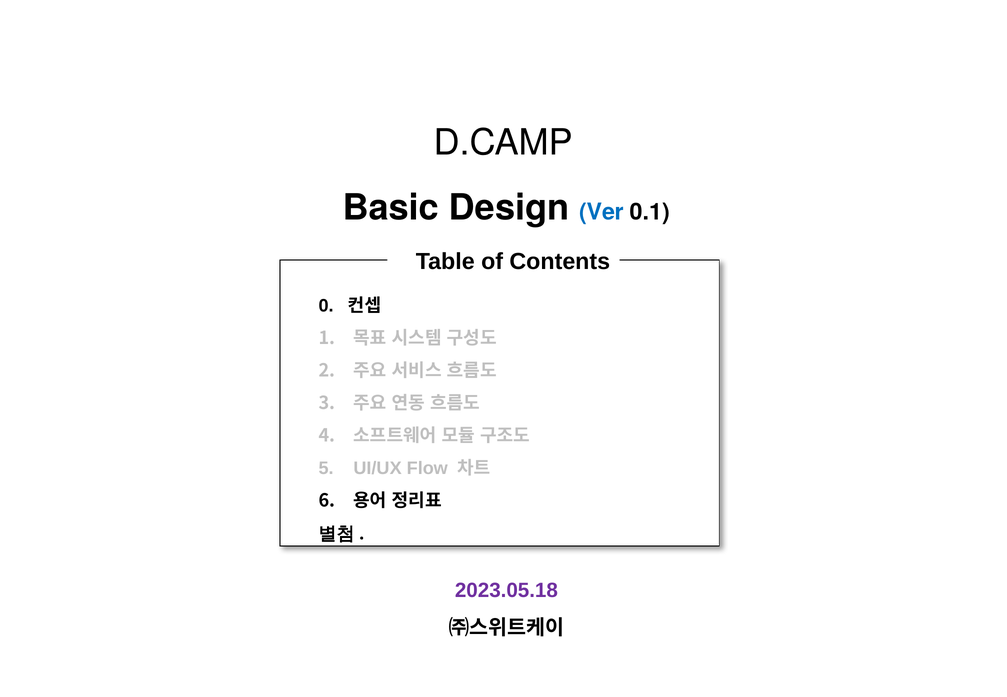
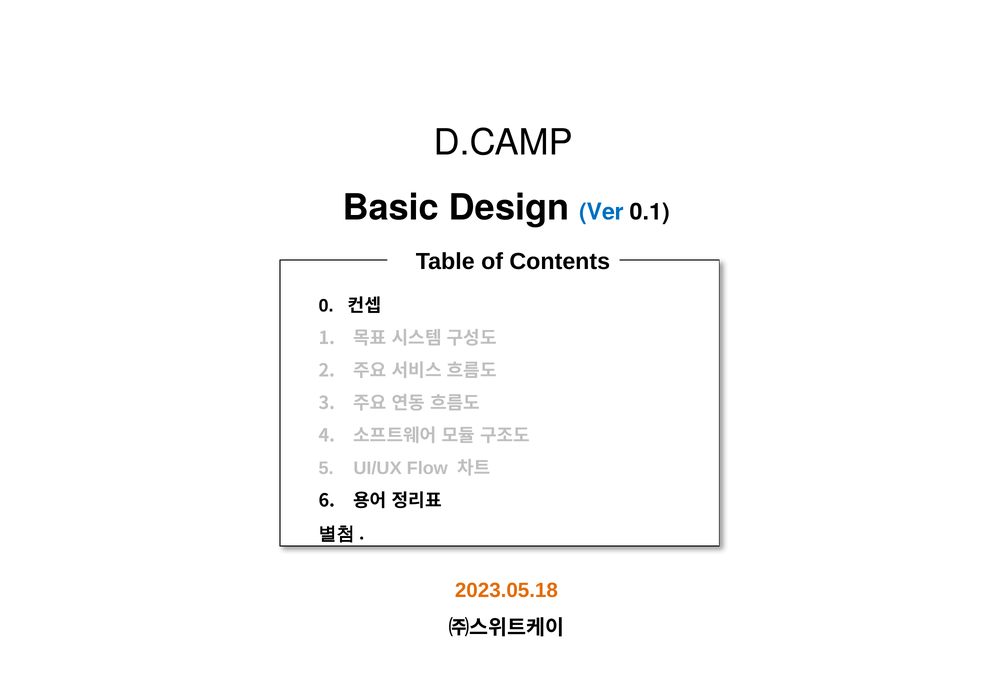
2023.05.18 colour: purple -> orange (506, 591)
